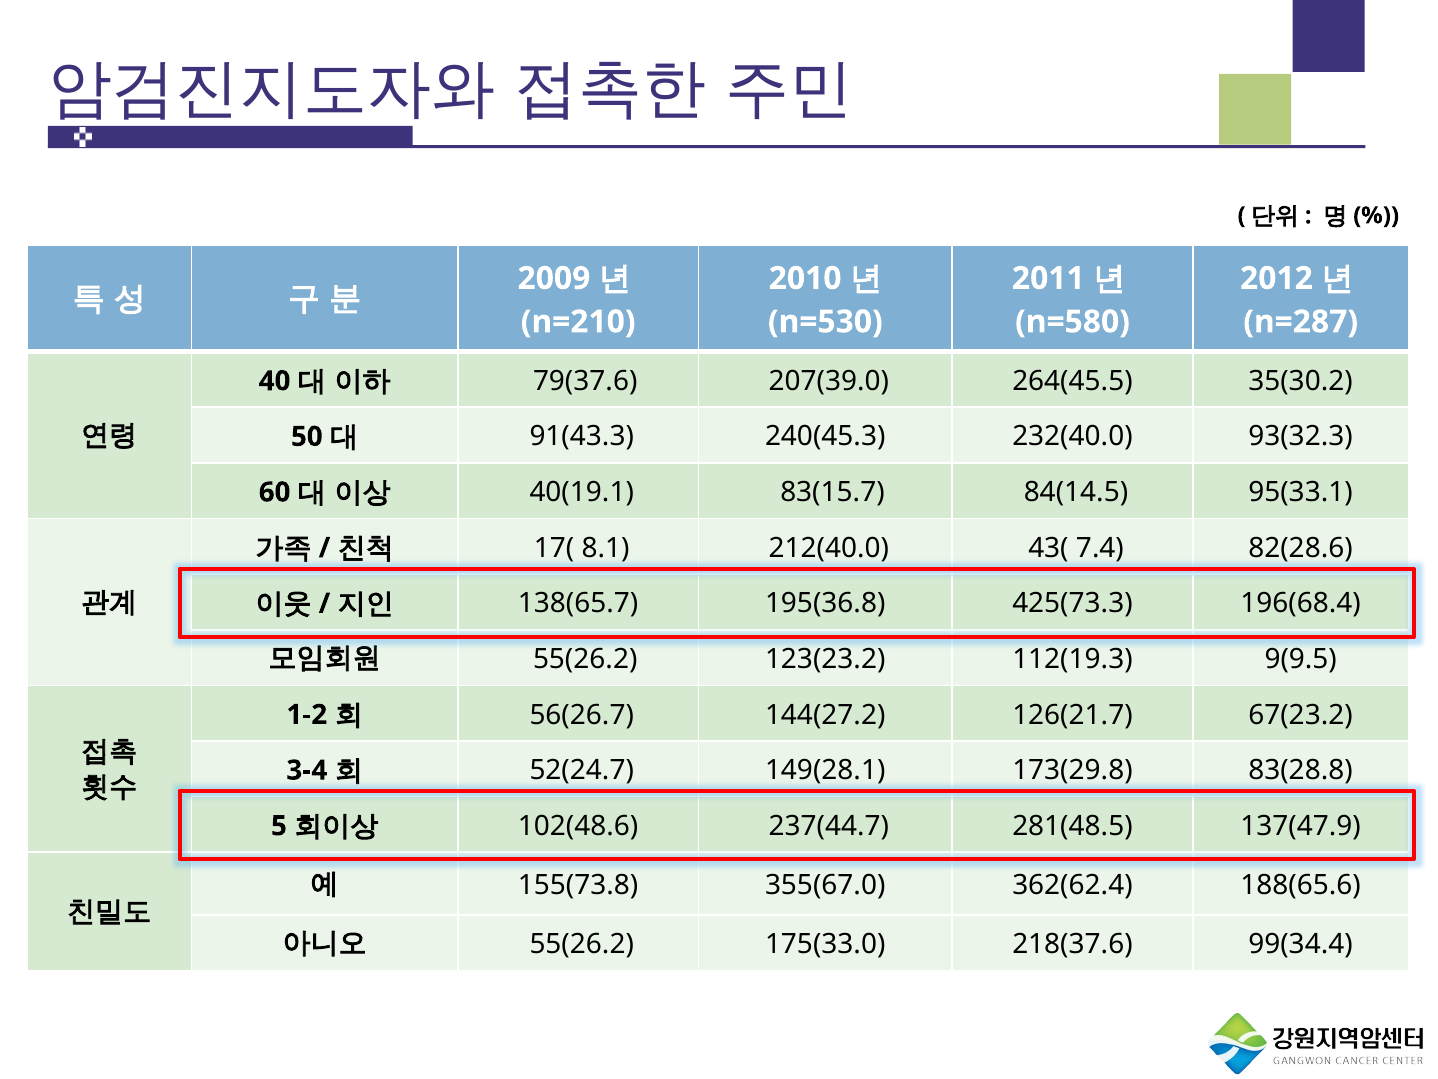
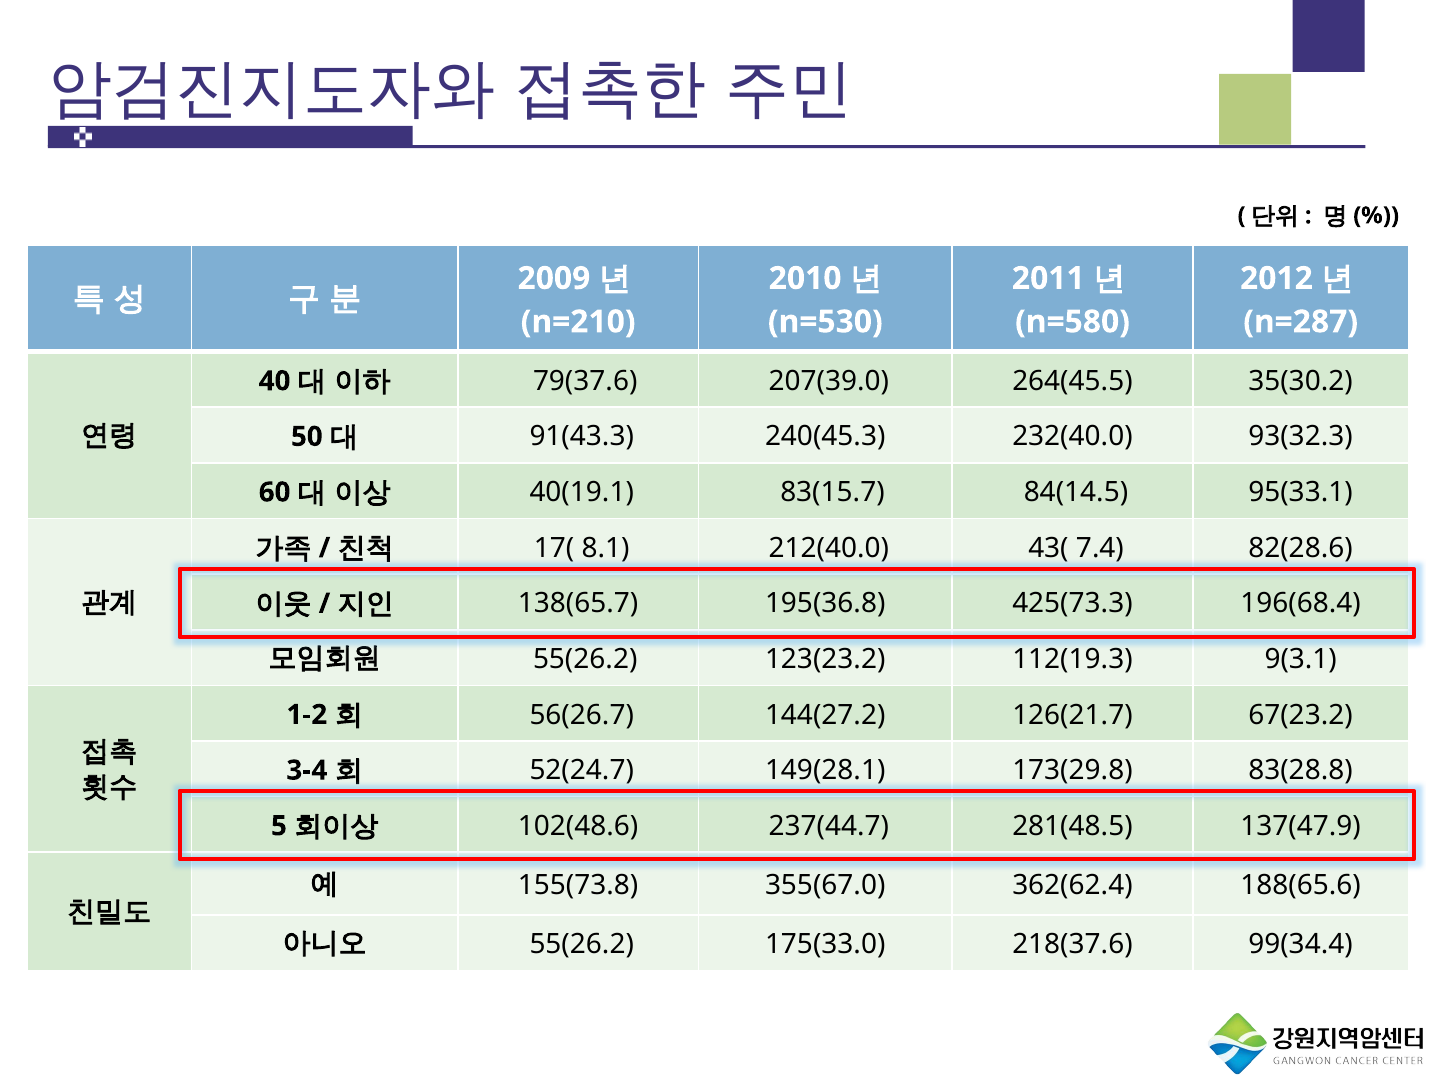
9(9.5: 9(9.5 -> 9(3.1 (1301, 659)
